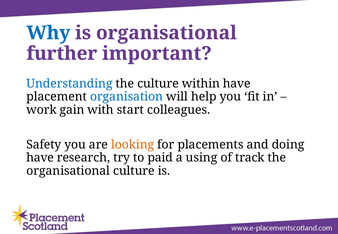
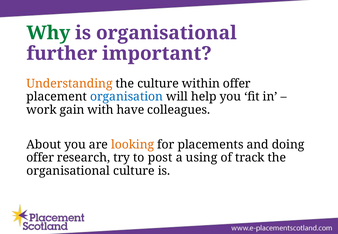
Why colour: blue -> green (48, 33)
Understanding colour: blue -> orange (70, 84)
within have: have -> offer (237, 84)
start: start -> have (130, 110)
Safety: Safety -> About (44, 145)
have: have -> offer (40, 158)
paid: paid -> post (160, 158)
